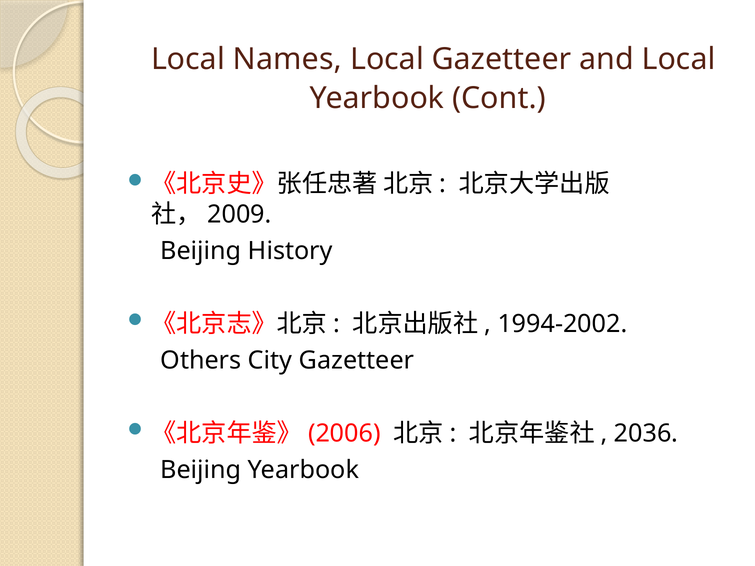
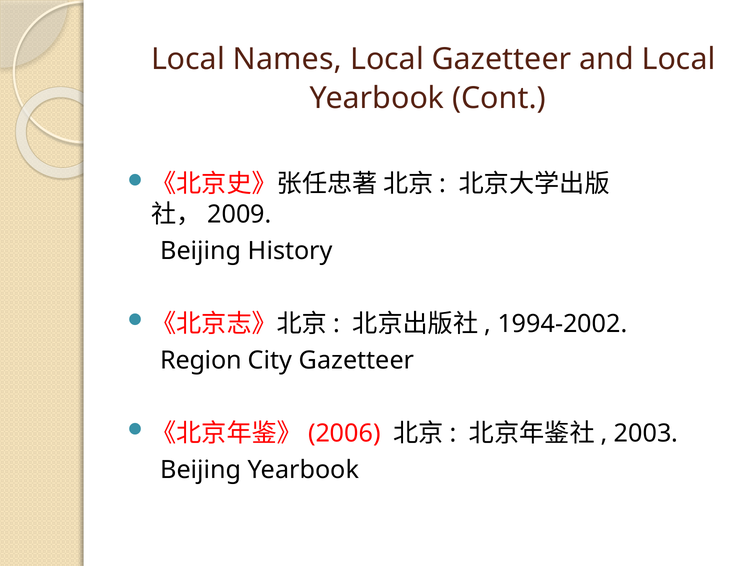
Others: Others -> Region (201, 360)
2036: 2036 -> 2003 (646, 433)
